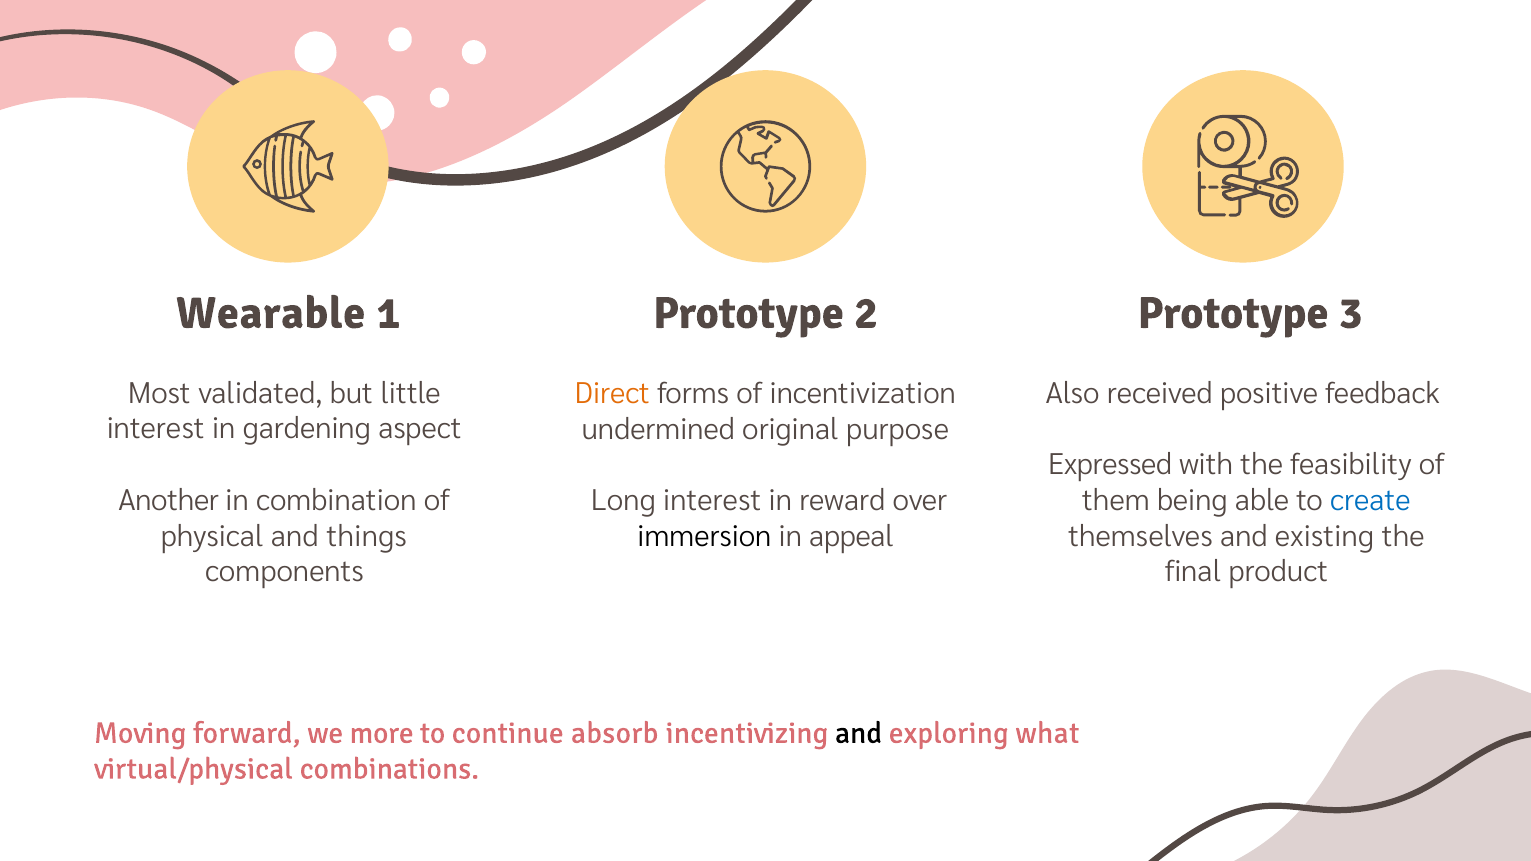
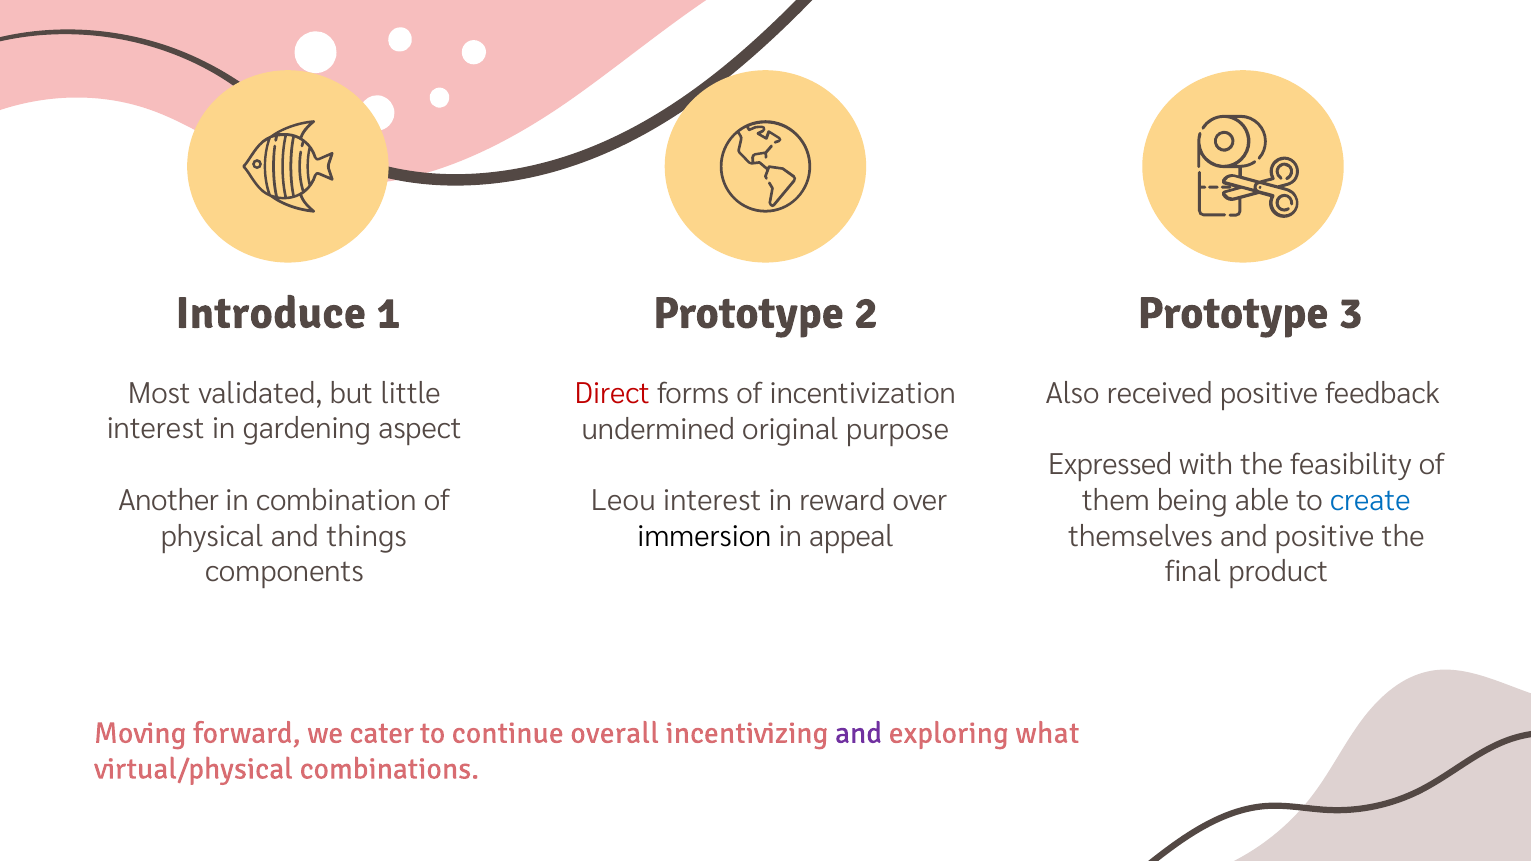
Wearable: Wearable -> Introduce (271, 313)
Direct colour: orange -> red (612, 394)
Long: Long -> Leou (623, 501)
and existing: existing -> positive (1325, 537)
more: more -> cater (382, 733)
absorb: absorb -> overall (615, 733)
and colour: black -> purple (859, 733)
